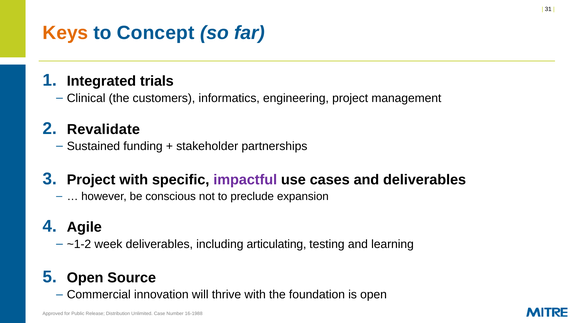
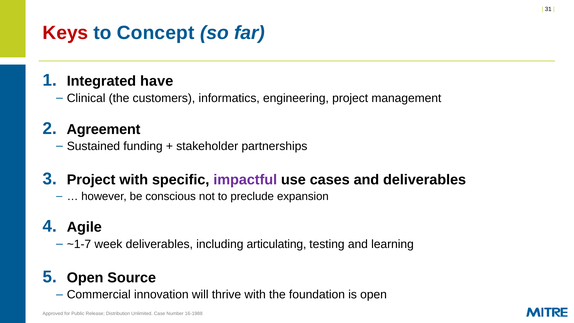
Keys colour: orange -> red (65, 33)
trials: trials -> have (157, 81)
Revalidate: Revalidate -> Agreement (104, 129)
~1-2: ~1-2 -> ~1-7 (79, 244)
